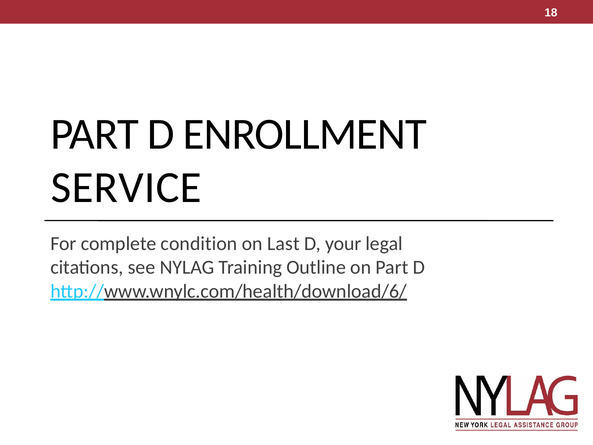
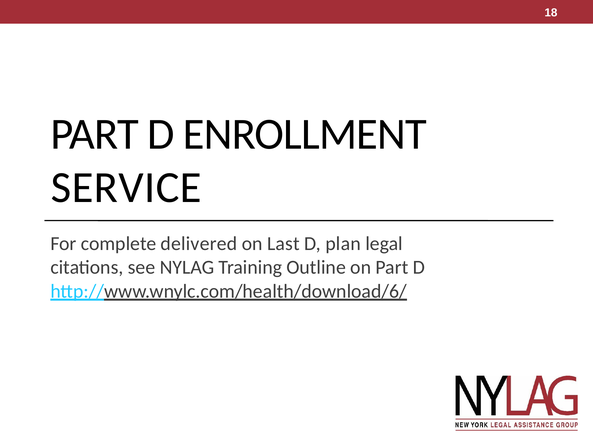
condition: condition -> delivered (199, 244)
your: your -> plan (343, 244)
